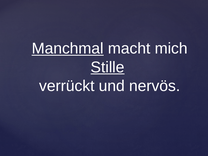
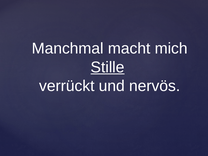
Manchmal underline: present -> none (68, 49)
